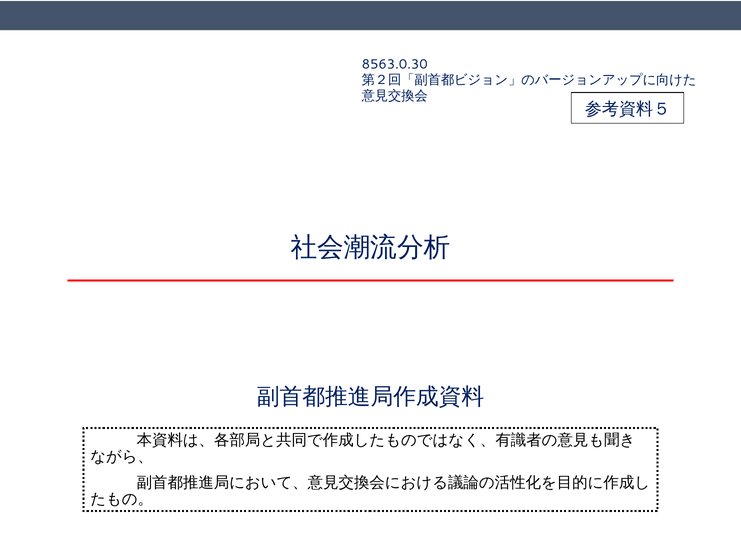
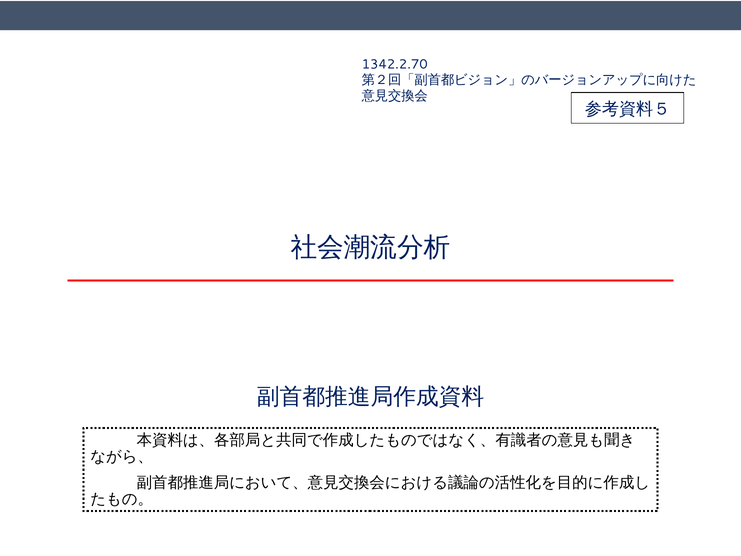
8563.0.30: 8563.0.30 -> 1342.2.70 (395, 64)
